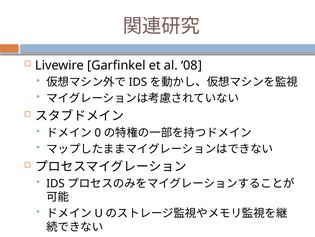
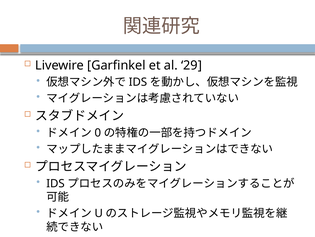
08: 08 -> 29 (191, 65)
